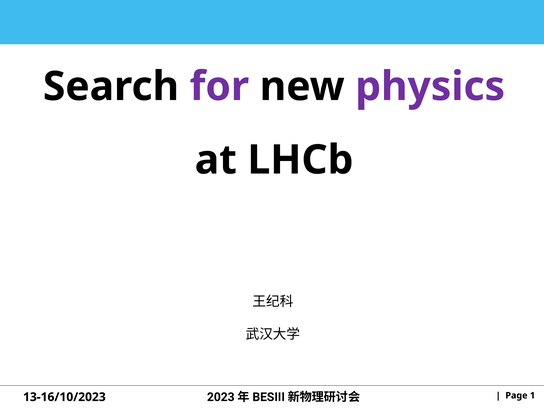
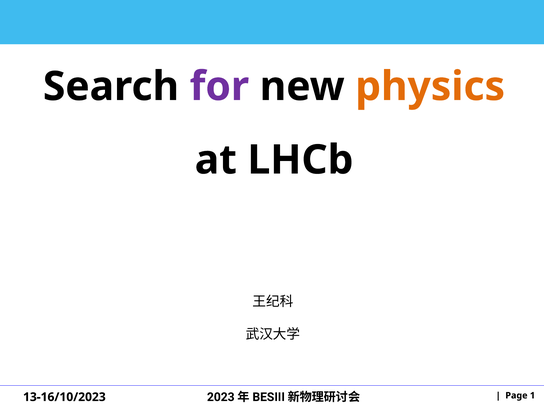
physics colour: purple -> orange (430, 87)
